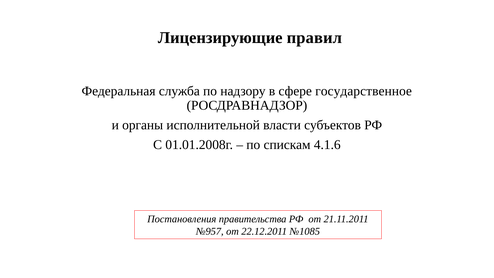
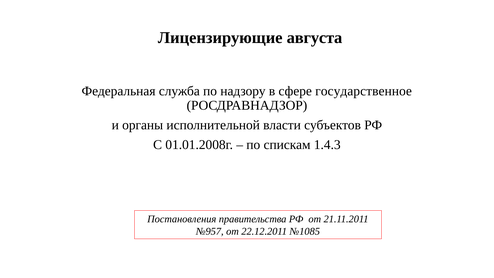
правил: правил -> августа (314, 38)
4.1.6: 4.1.6 -> 1.4.3 (327, 145)
